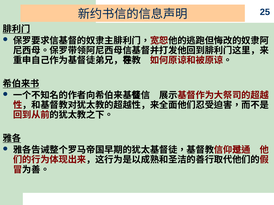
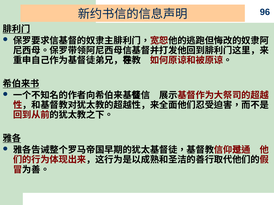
25: 25 -> 96 (265, 12)
